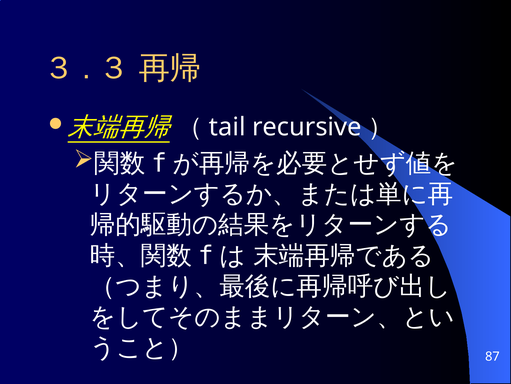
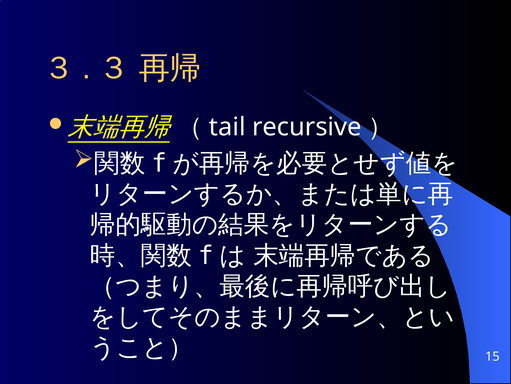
87: 87 -> 15 (492, 356)
